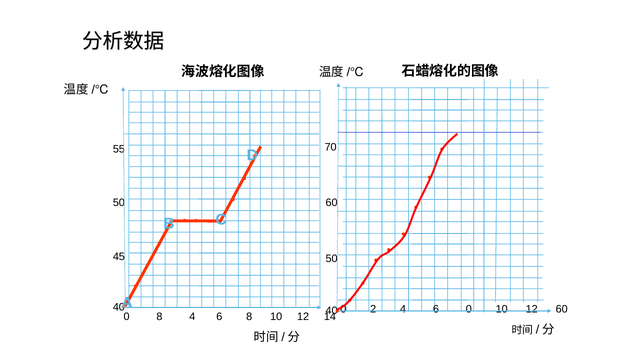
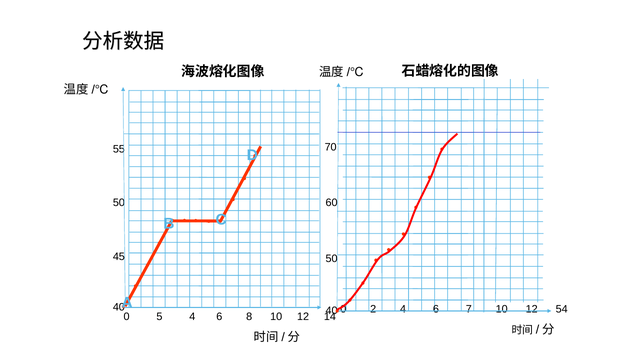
0: 0 -> 7 (469, 309)
12 60: 60 -> 54 (562, 309)
0 8: 8 -> 5 (159, 317)
